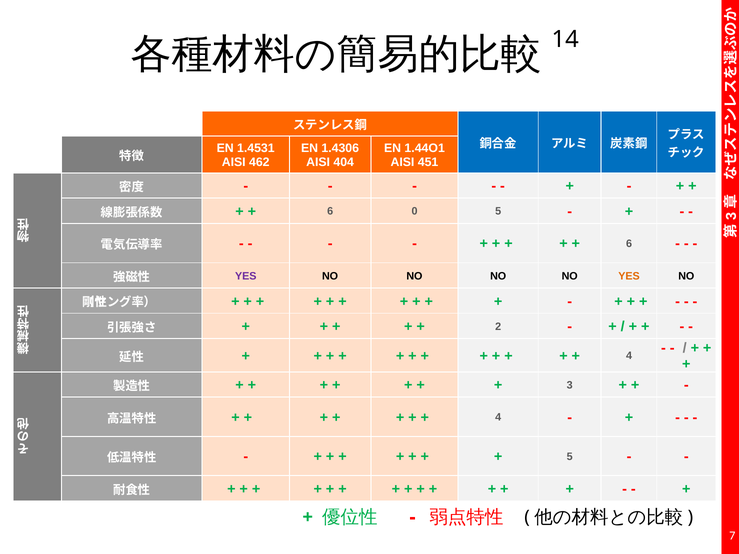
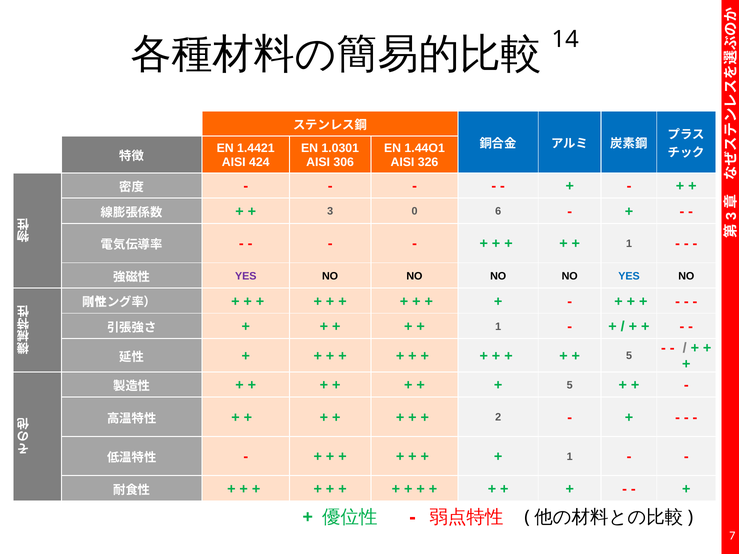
1.4531: 1.4531 -> 1.4421 (256, 148)
1.4306: 1.4306 -> 1.0301 (340, 148)
462: 462 -> 424 (259, 162)
404: 404 -> 306 (344, 162)
451: 451 -> 326 (428, 162)
6: 6 -> 3 (330, 212)
0 5: 5 -> 6 (498, 212)
6: 6 -> 1 (629, 244)
YES colour: orange -> blue (629, 276)
2: 2 -> 1 (498, 327)
4: 4 -> 5 (629, 356)
3: 3 -> 5 (570, 385)
4: 4 -> 2 (498, 418)
5: 5 -> 1 (570, 457)
